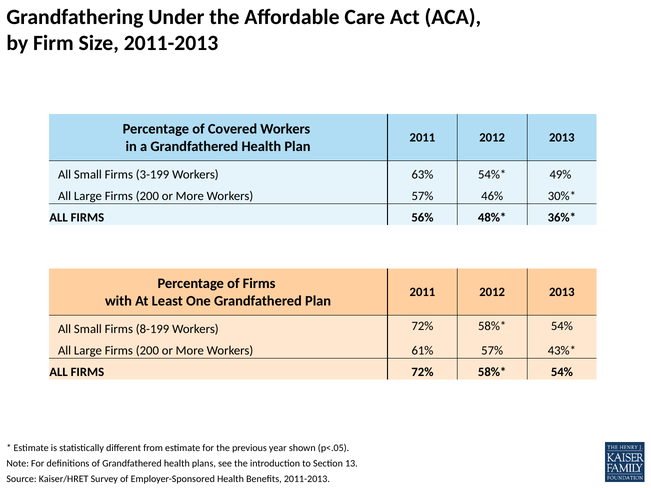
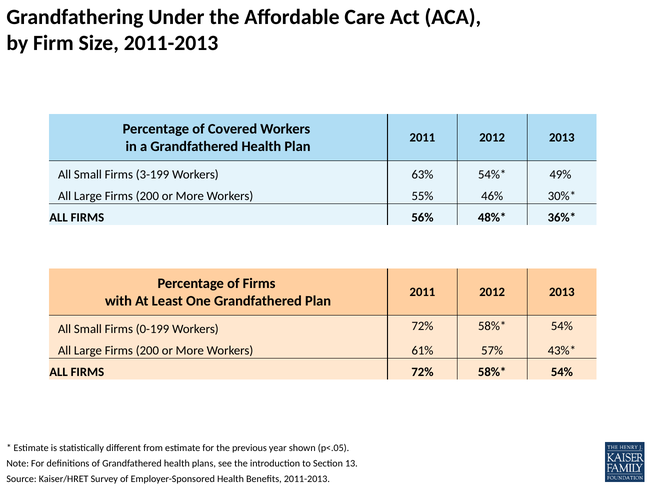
Workers 57%: 57% -> 55% (422, 196)
8-199: 8-199 -> 0-199 (153, 329)
